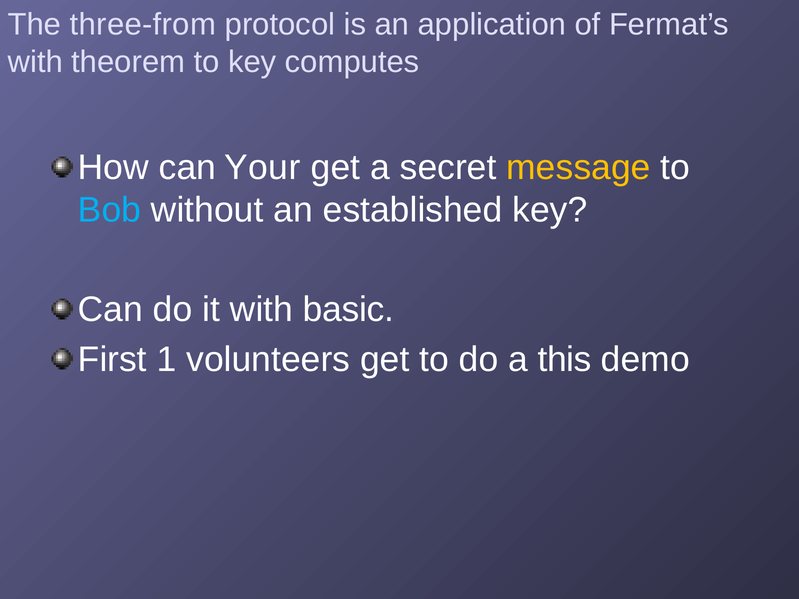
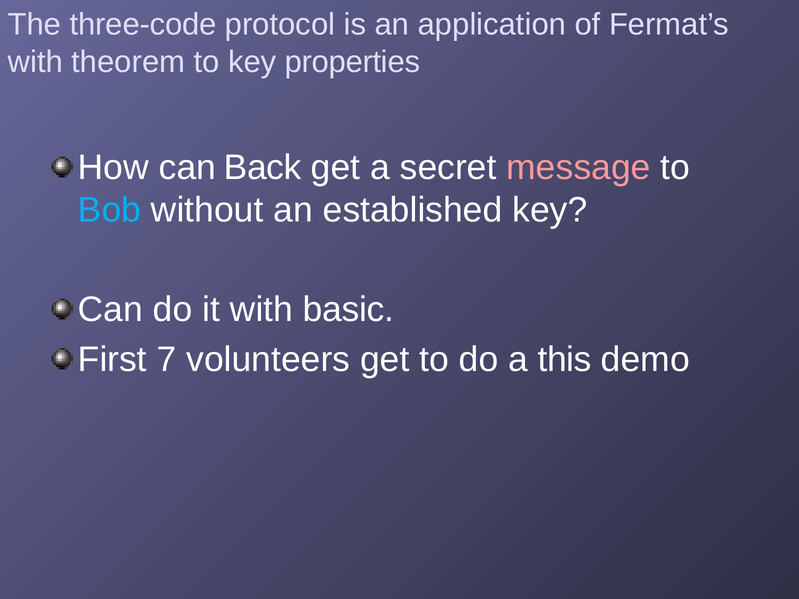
three-from: three-from -> three-code (143, 25)
computes: computes -> properties (352, 62)
Your: Your -> Back (263, 168)
message colour: yellow -> pink (578, 168)
1: 1 -> 7 (167, 359)
